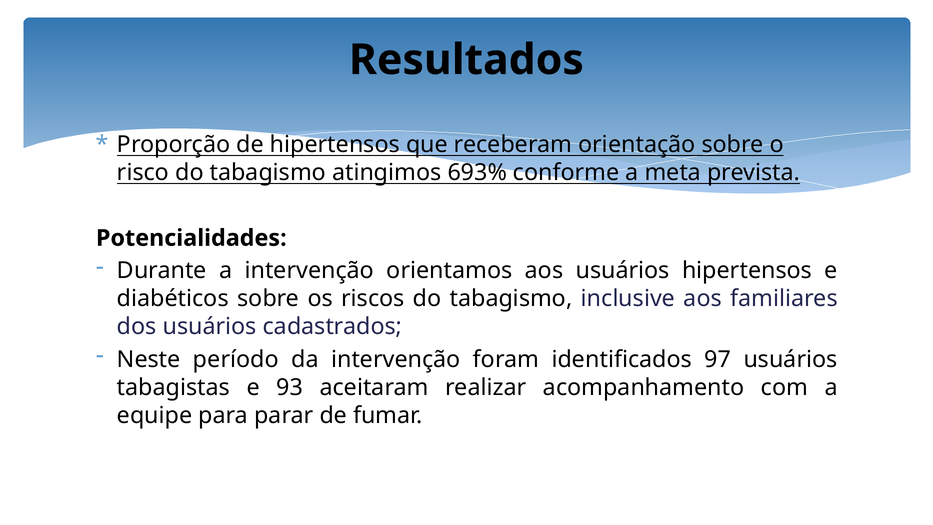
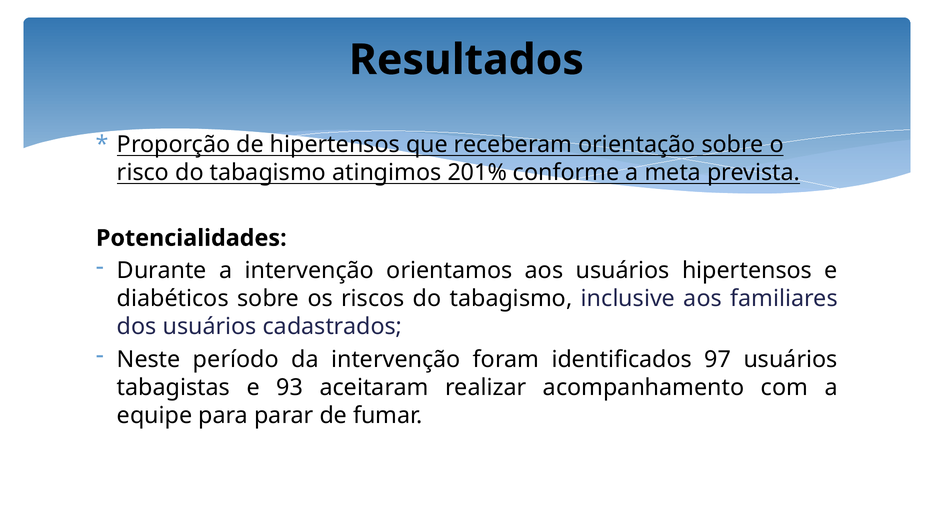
693%: 693% -> 201% (477, 173)
